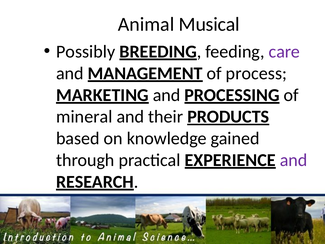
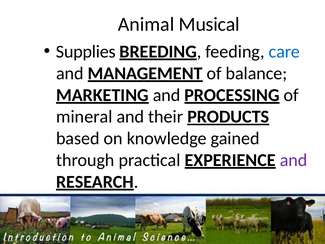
Possibly: Possibly -> Supplies (86, 52)
care colour: purple -> blue (284, 52)
process: process -> balance (256, 73)
